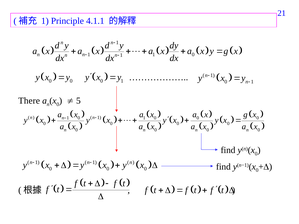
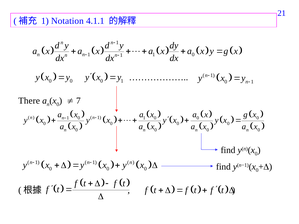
Principle: Principle -> Notation (67, 21)
5: 5 -> 7 (78, 101)
